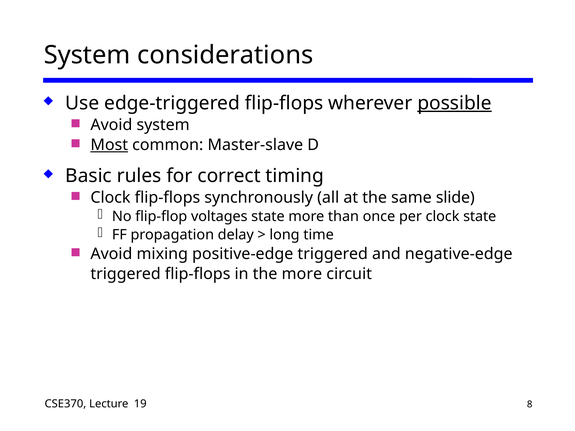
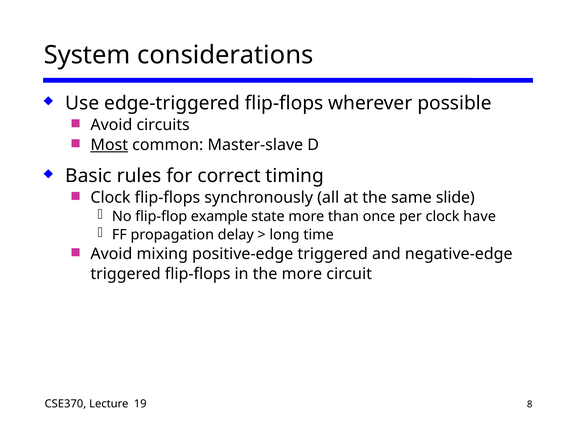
possible underline: present -> none (455, 103)
Avoid system: system -> circuits (163, 125)
voltages: voltages -> example (219, 217)
clock state: state -> have (480, 217)
